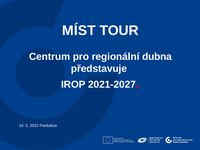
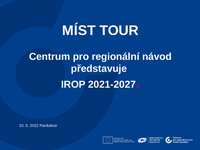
dubna: dubna -> návod (157, 57)
